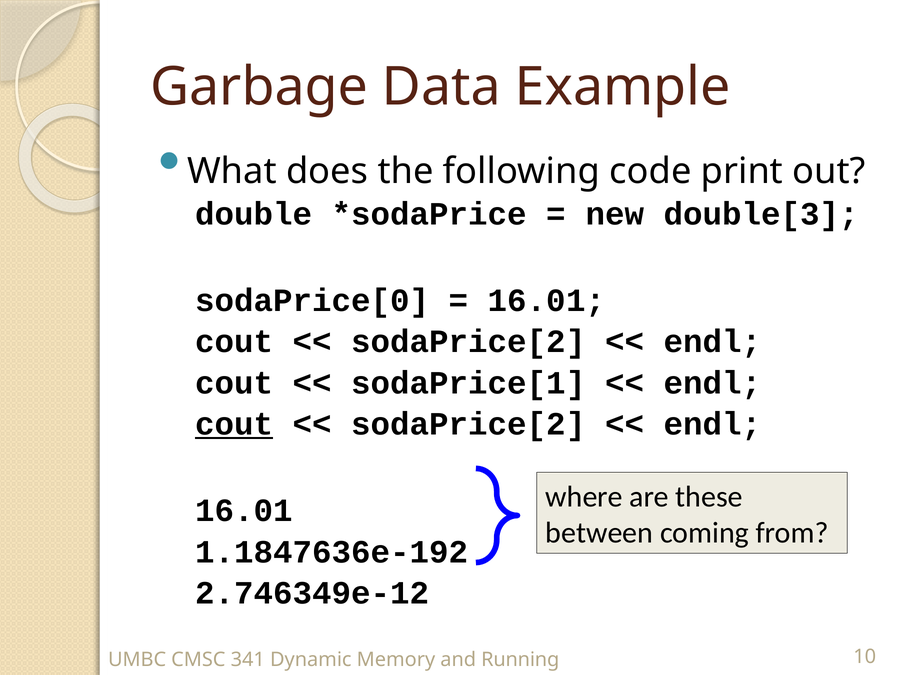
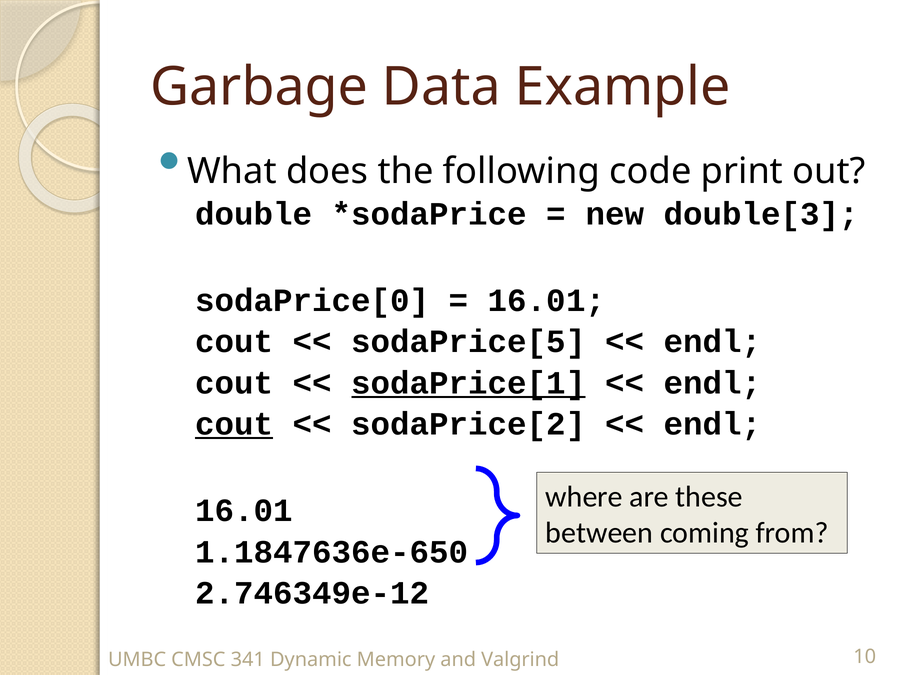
sodaPrice[2: sodaPrice[2 -> sodaPrice[5 (468, 342)
sodaPrice[1 underline: none -> present (468, 383)
1.1847636e-192: 1.1847636e-192 -> 1.1847636e-650 (332, 552)
Running: Running -> Valgrind (520, 660)
